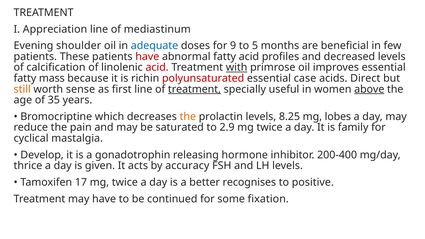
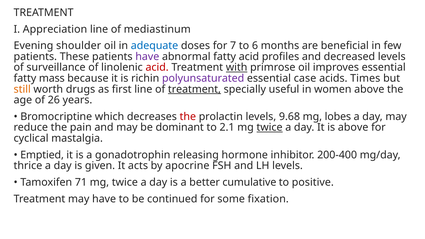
9: 9 -> 7 (233, 46)
5: 5 -> 6 (255, 46)
have colour: red -> purple (147, 57)
calcification: calcification -> surveillance (56, 68)
polyunsaturated colour: red -> purple (203, 78)
Direct: Direct -> Times (365, 78)
sense: sense -> drugs (81, 89)
above underline: present -> none (369, 89)
35: 35 -> 26 (54, 100)
the colour: orange -> red (188, 117)
8.25: 8.25 -> 9.68 (289, 117)
saturated: saturated -> dominant (180, 127)
2.9: 2.9 -> 2.1 (227, 127)
twice underline: none -> present (270, 127)
is family: family -> above (353, 127)
Develop: Develop -> Emptied (42, 155)
accuracy: accuracy -> apocrine (187, 166)
17: 17 -> 71 (81, 182)
recognises: recognises -> cumulative (249, 182)
